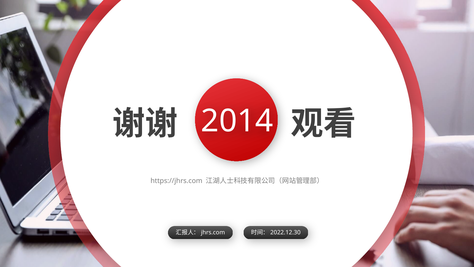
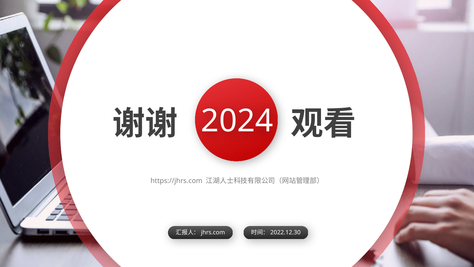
2014: 2014 -> 2024 (237, 121)
